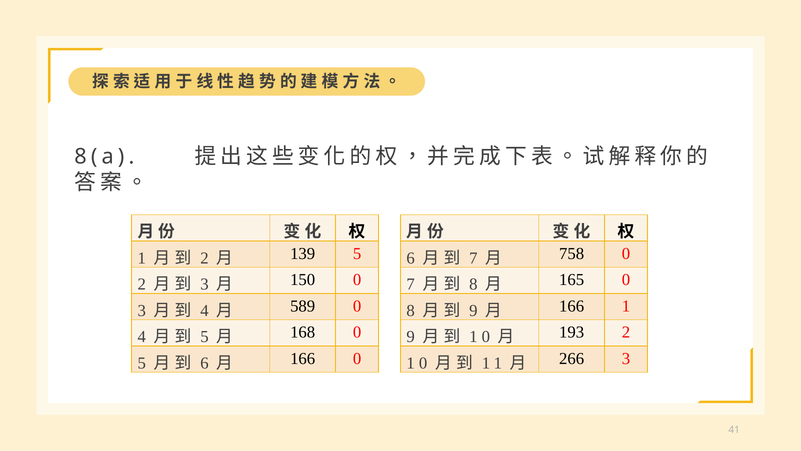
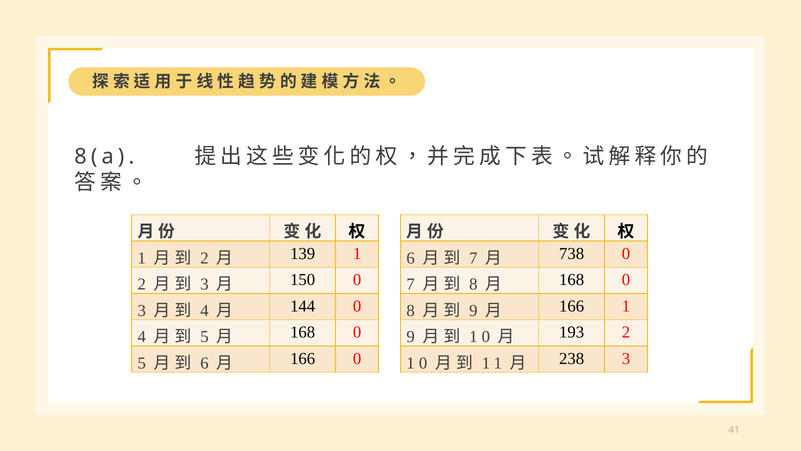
139 5: 5 -> 1 (357, 253)
758: 758 -> 738 (572, 253)
165: 165 -> 168 (572, 279)
589: 589 -> 144 (303, 306)
266: 266 -> 238 (572, 358)
